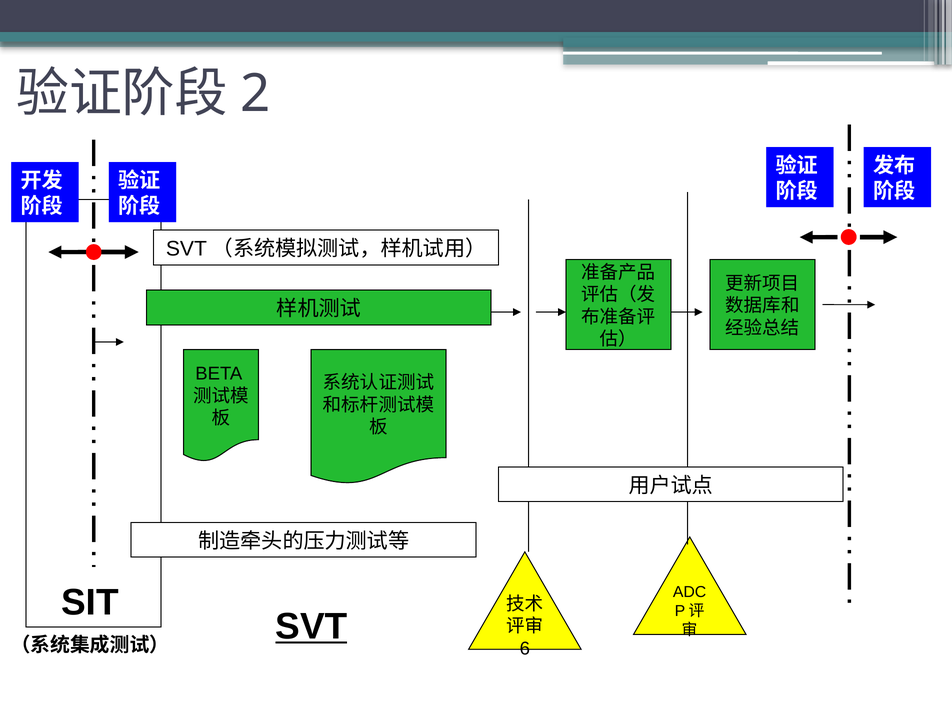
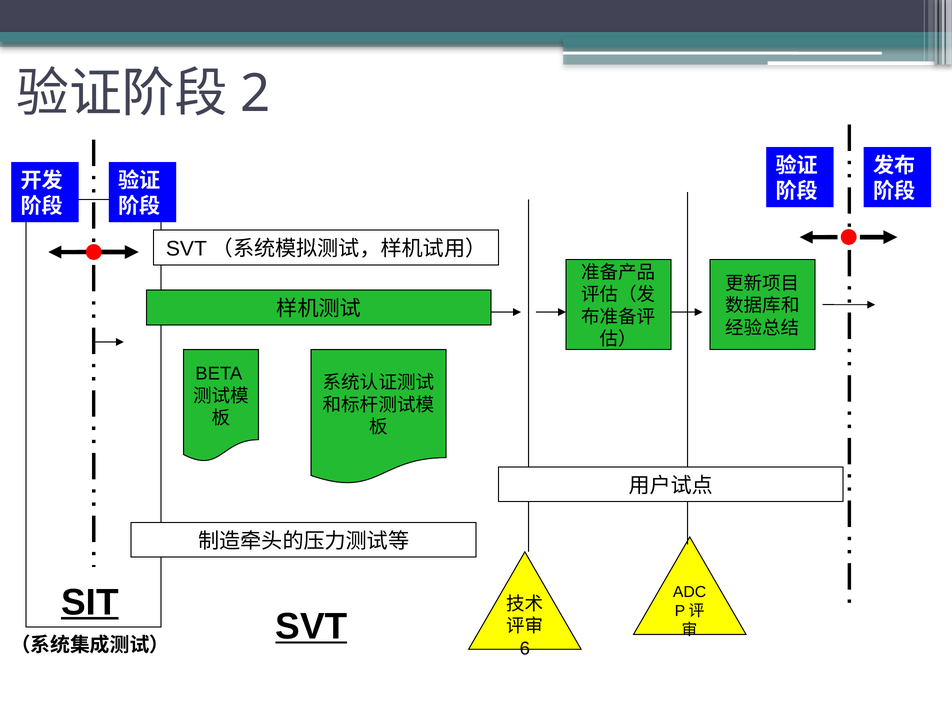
SIT underline: none -> present (90, 602)
